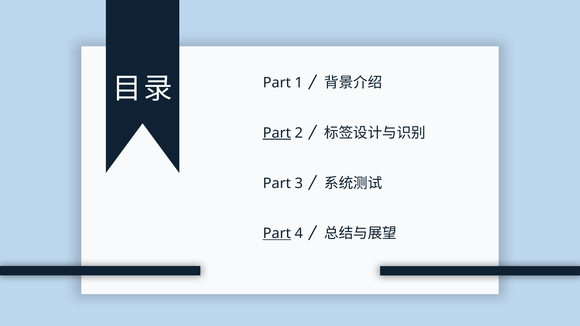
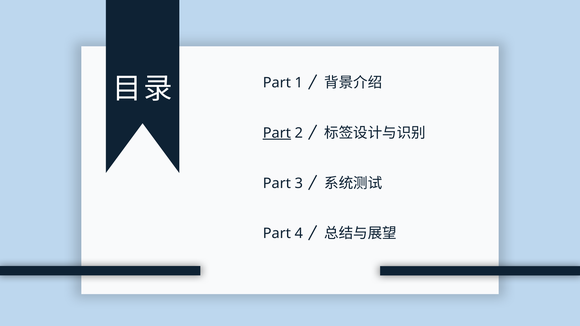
Part underline: present -> none (277, 234)
